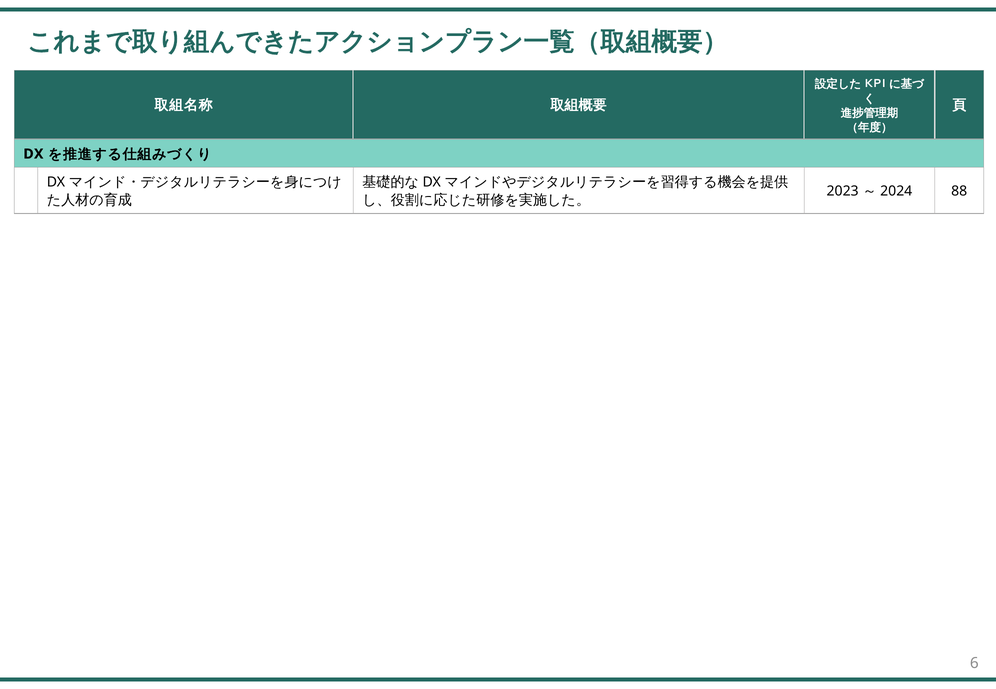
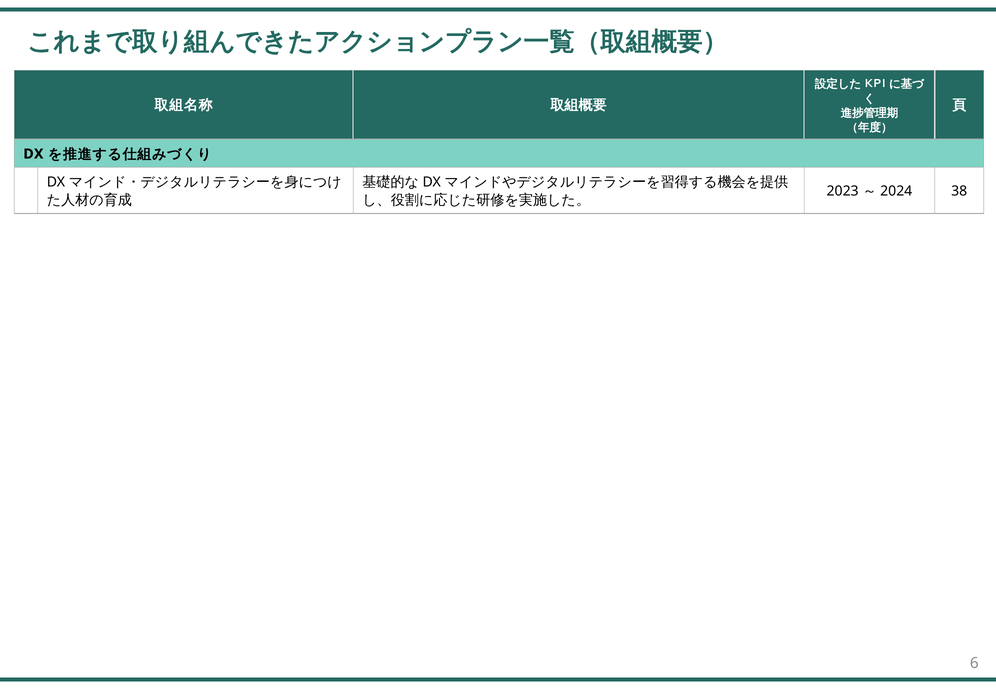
88: 88 -> 38 (959, 191)
